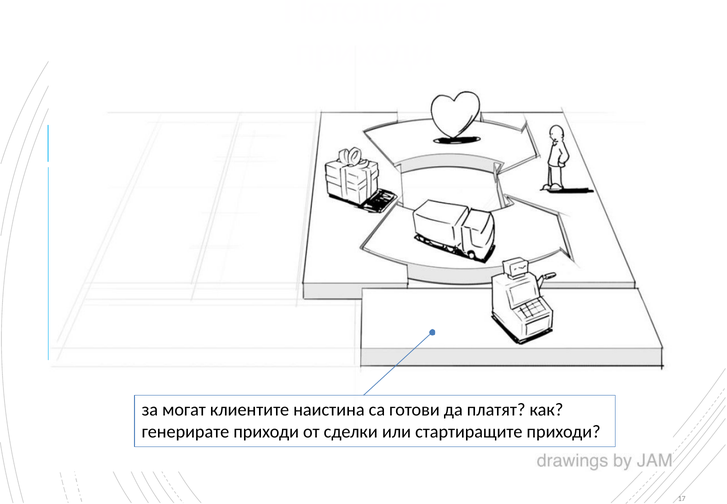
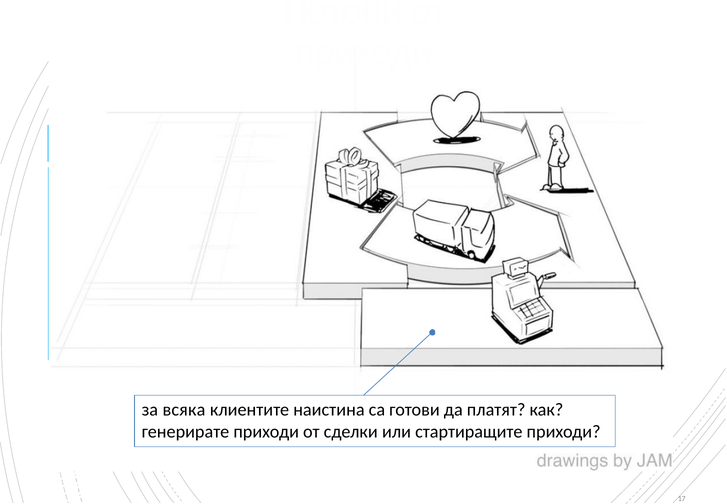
могат: могат -> всяка (184, 409)
